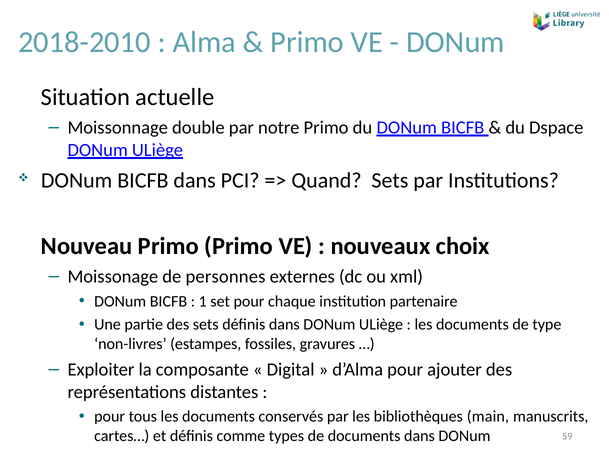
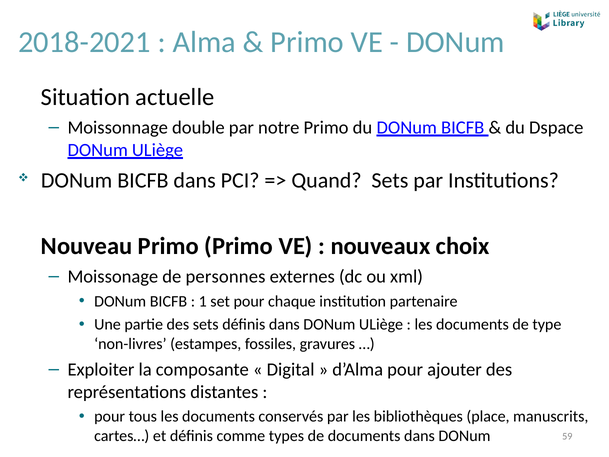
2018-2010: 2018-2010 -> 2018-2021 (84, 42)
main: main -> place (488, 416)
